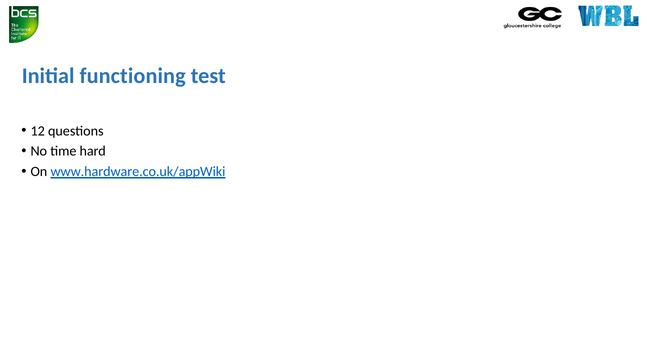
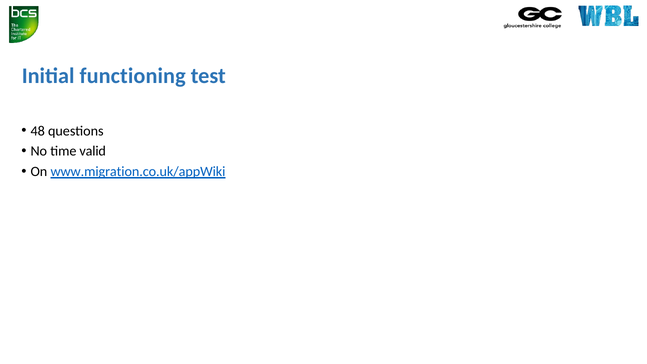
12: 12 -> 48 (38, 131)
hard: hard -> valid (93, 151)
www.hardware.co.uk/appWiki: www.hardware.co.uk/appWiki -> www.migration.co.uk/appWiki (138, 172)
